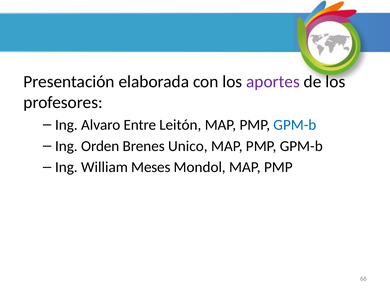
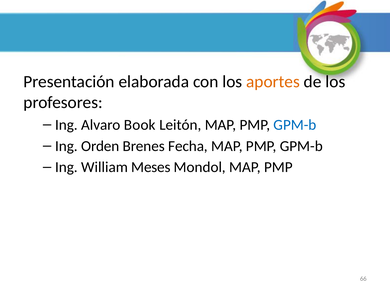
aportes colour: purple -> orange (273, 82)
Entre: Entre -> Book (140, 125)
Unico: Unico -> Fecha (188, 146)
